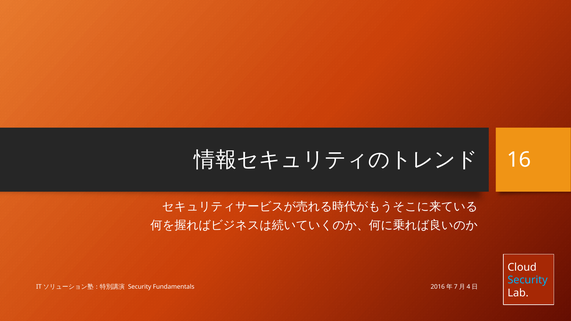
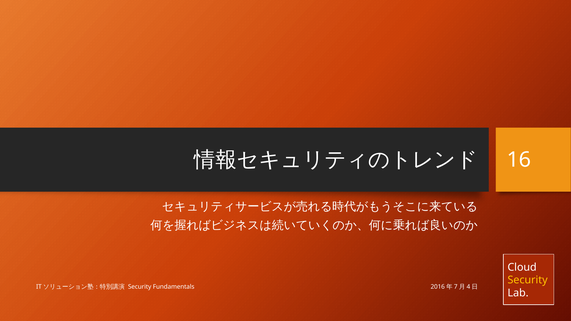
Security colour: light blue -> yellow (528, 280)
